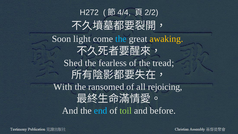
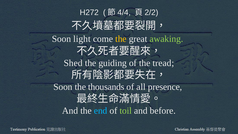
the colour: light blue -> yellow (121, 39)
awaking colour: yellow -> light green (166, 39)
fearless: fearless -> guiding (113, 63)
With: With -> Soon (63, 87)
ransomed: ransomed -> thousands (106, 87)
rejoicing: rejoicing -> presence (165, 87)
